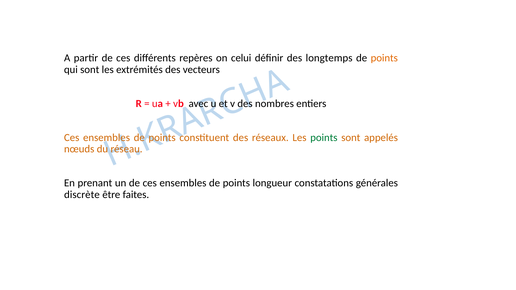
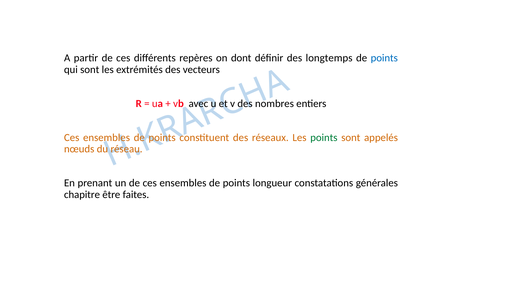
celui: celui -> dont (241, 58)
points colour: orange -> blue (384, 58)
discrète: discrète -> chapitre (82, 195)
